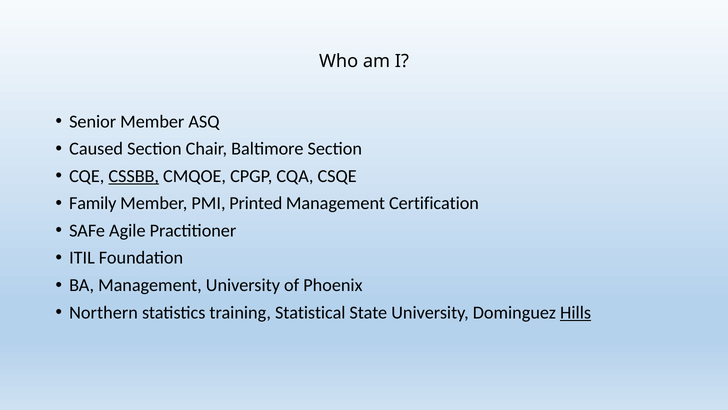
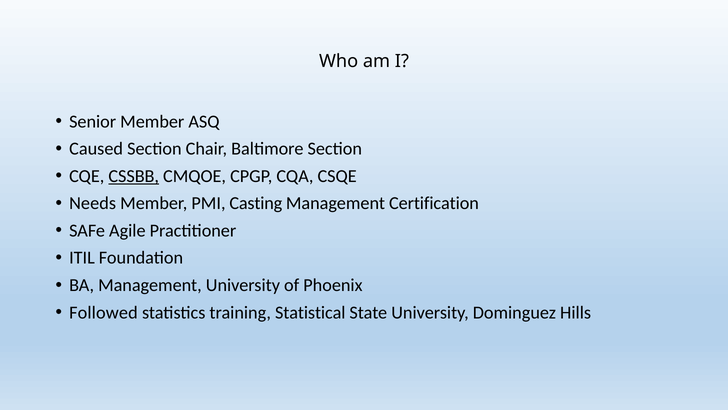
Family: Family -> Needs (93, 203)
Printed: Printed -> Casting (256, 203)
Northern: Northern -> Followed (103, 312)
Hills underline: present -> none (576, 312)
